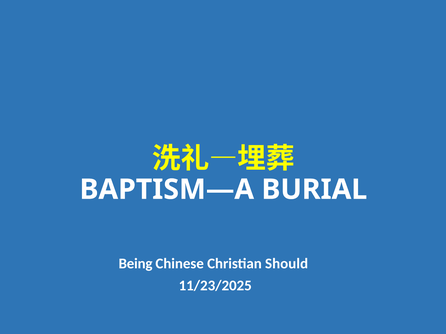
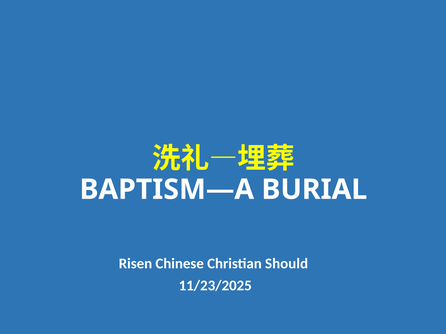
Being: Being -> Risen (135, 264)
